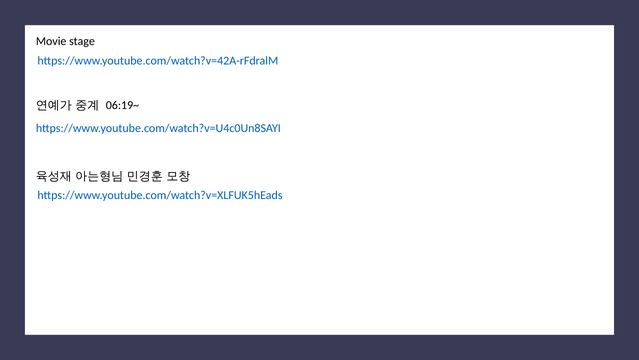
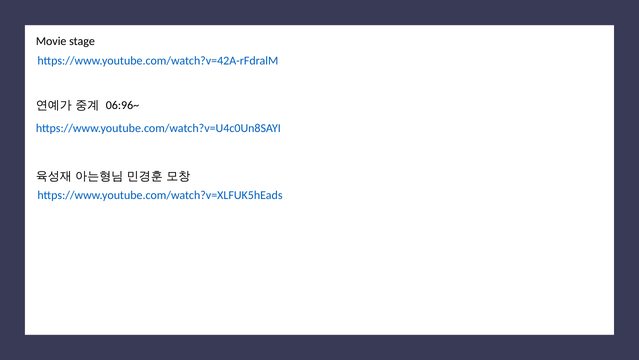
06:19~: 06:19~ -> 06:96~ (122, 105)
